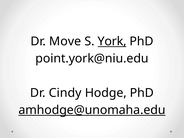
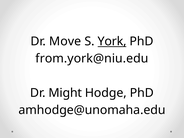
point.york@niu.edu: point.york@niu.edu -> from.york@niu.edu (92, 59)
Cindy: Cindy -> Might (65, 93)
amhodge@unomaha.edu underline: present -> none (92, 110)
